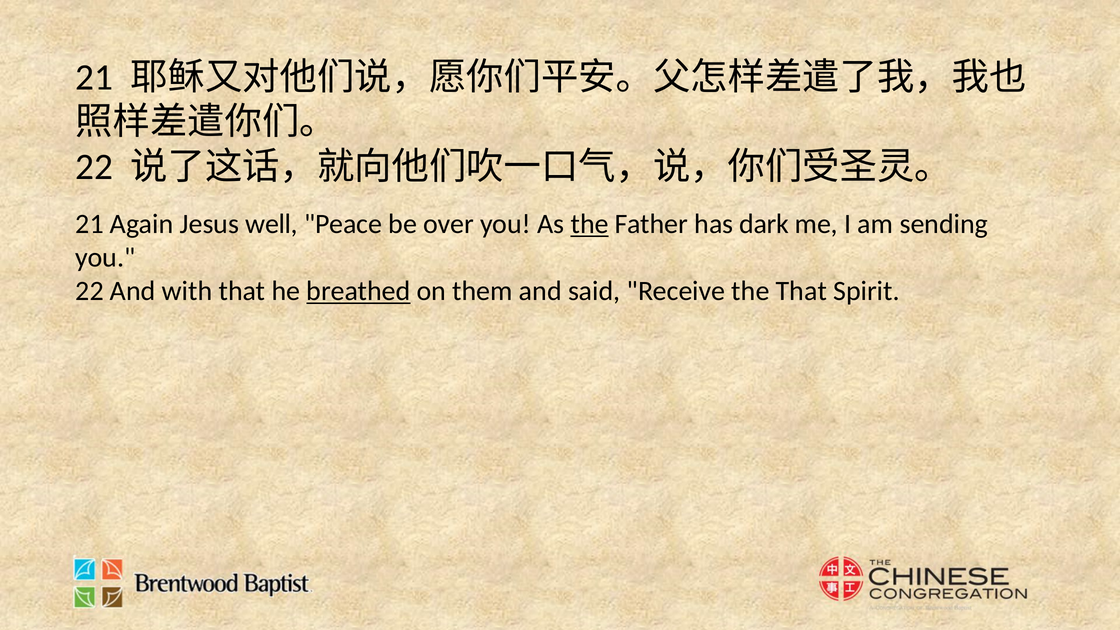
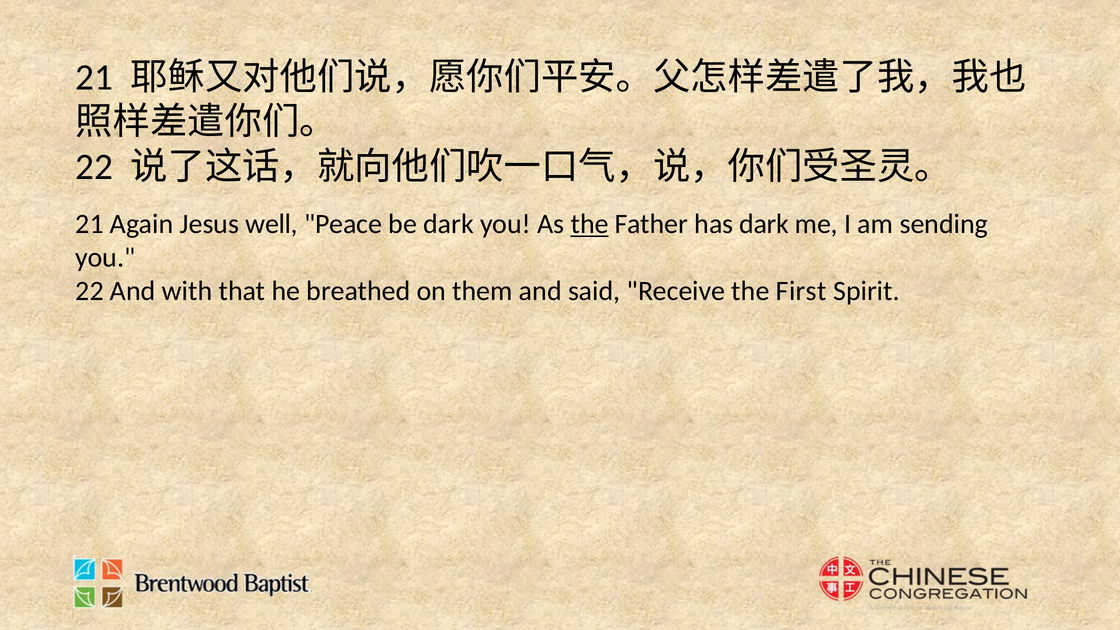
be over: over -> dark (449, 224)
breathed underline: present -> none (358, 291)
the That: That -> First (801, 291)
